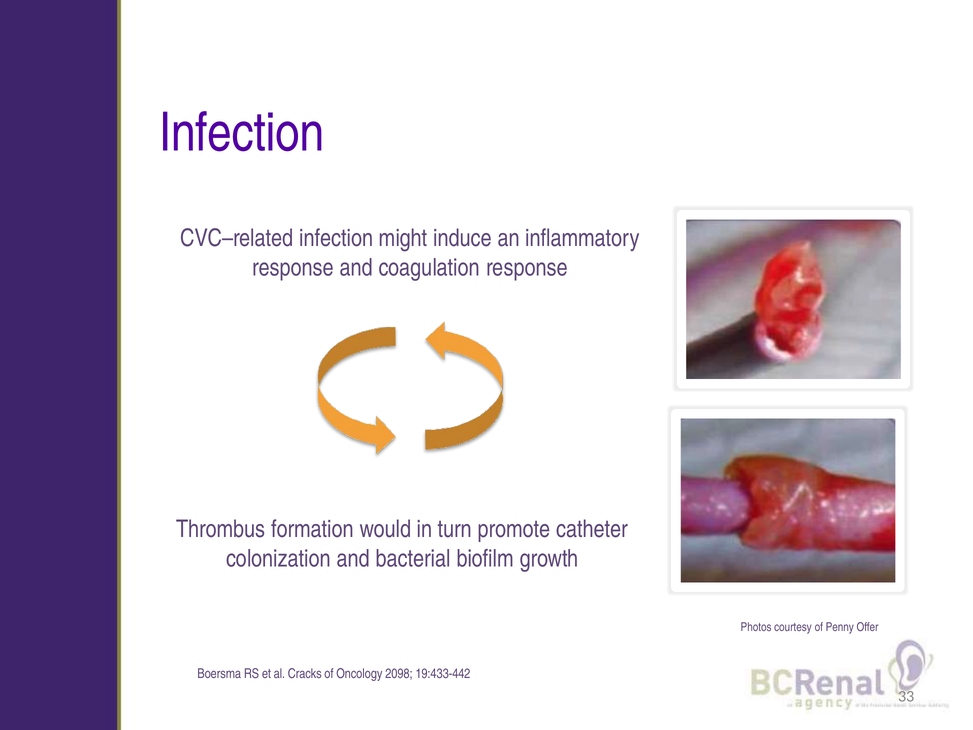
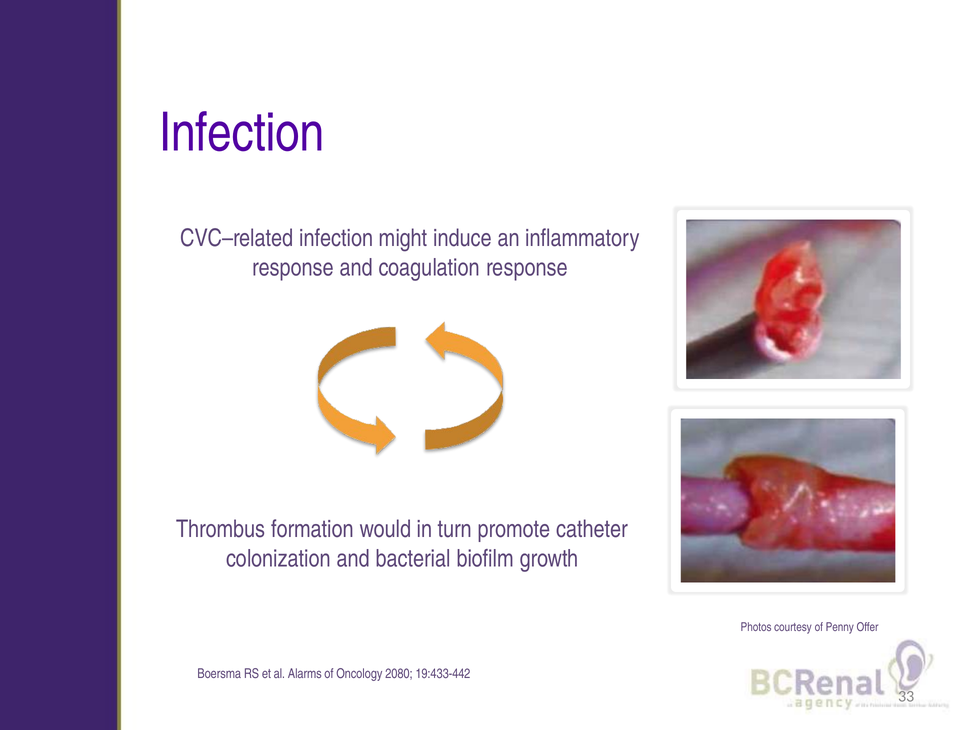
Cracks: Cracks -> Alarms (305, 674)
2098: 2098 -> 2080 (399, 674)
